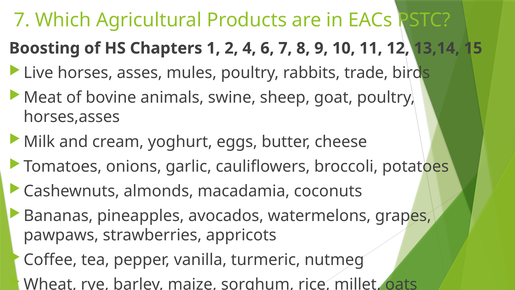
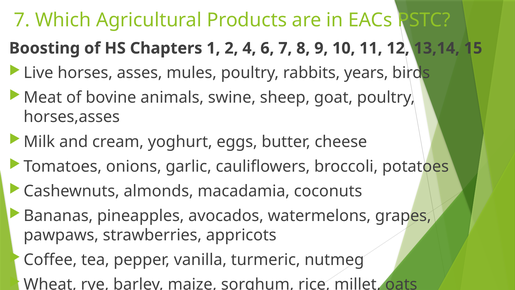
trade: trade -> years (366, 73)
